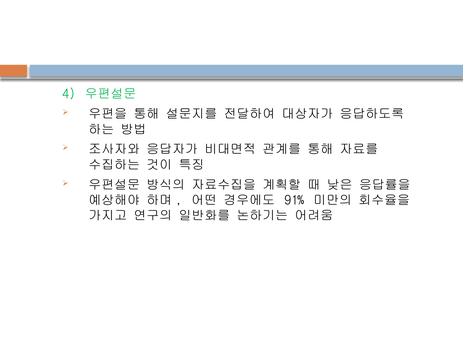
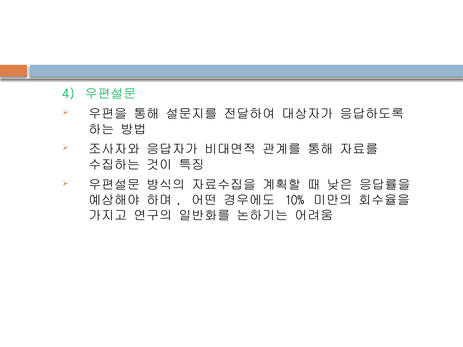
91%: 91% -> 10% (294, 200)
